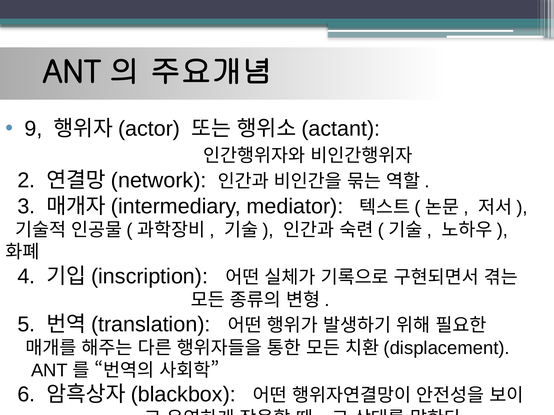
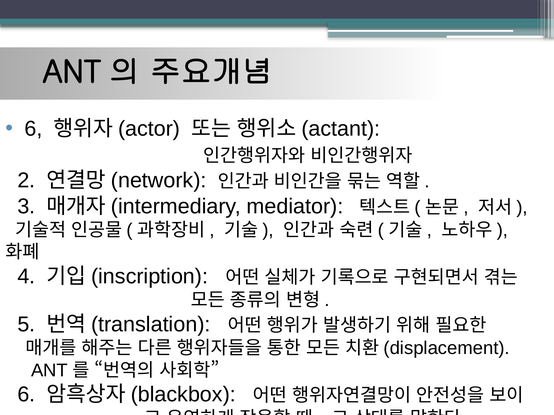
9: 9 -> 6 (33, 129)
